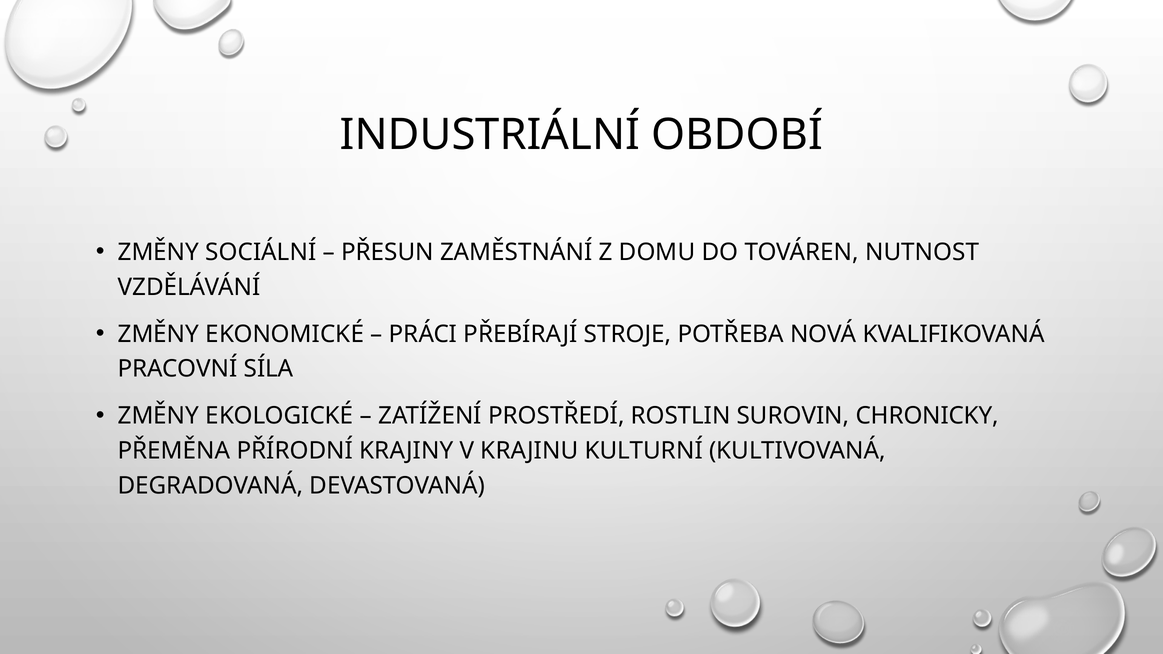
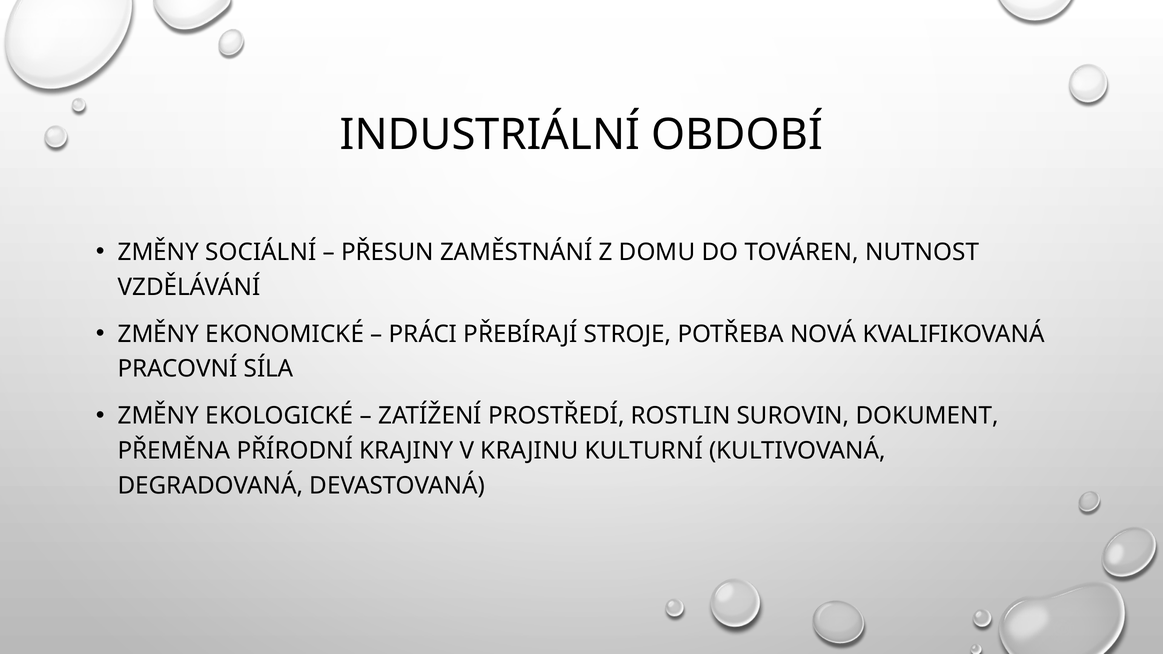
CHRONICKY: CHRONICKY -> DOKUMENT (927, 416)
